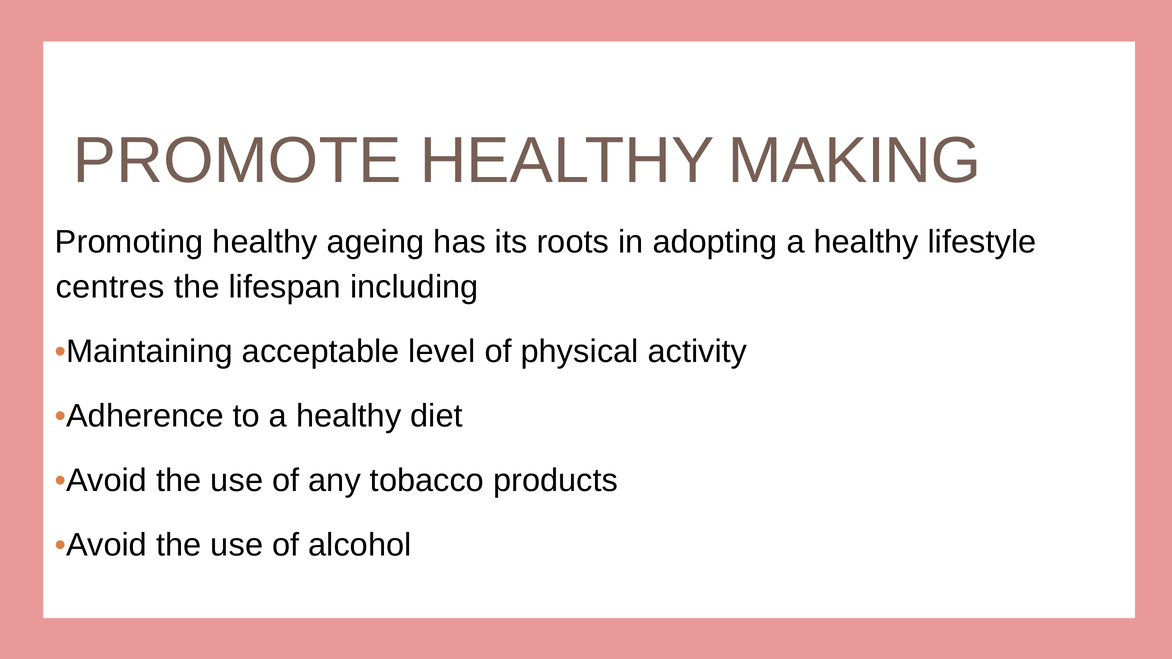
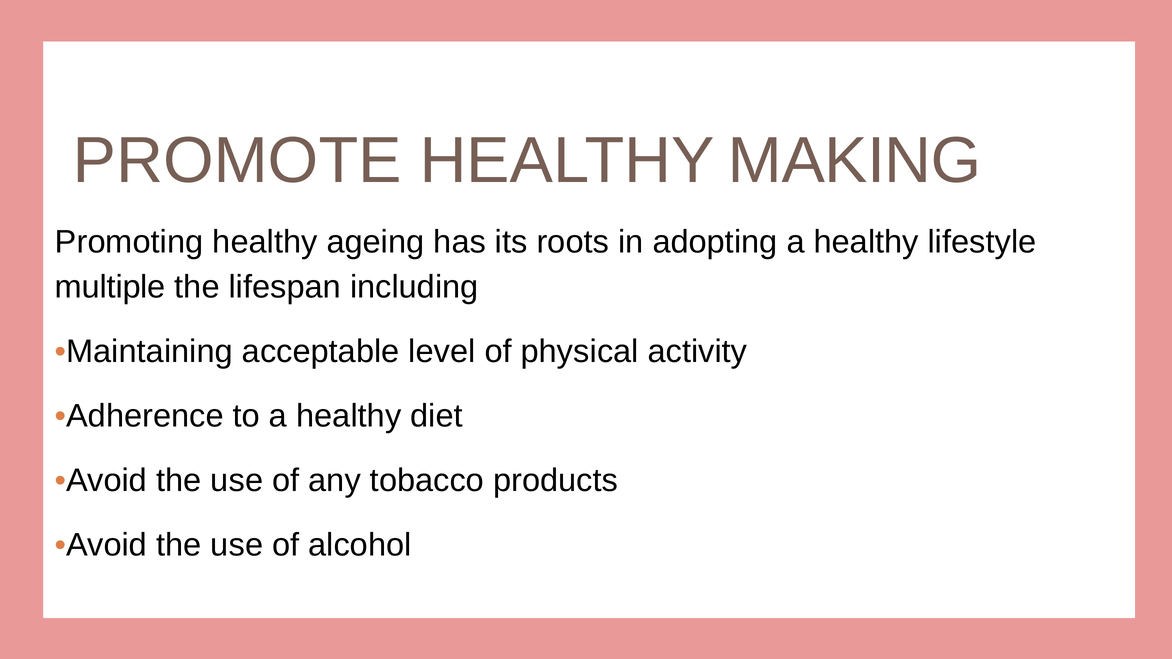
centres: centres -> multiple (110, 287)
